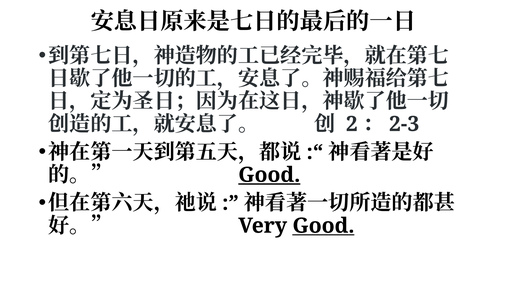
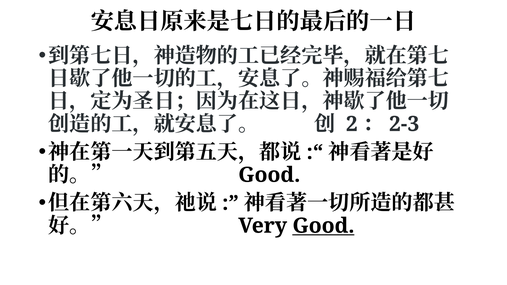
Good underline: present -> none (269, 175)
